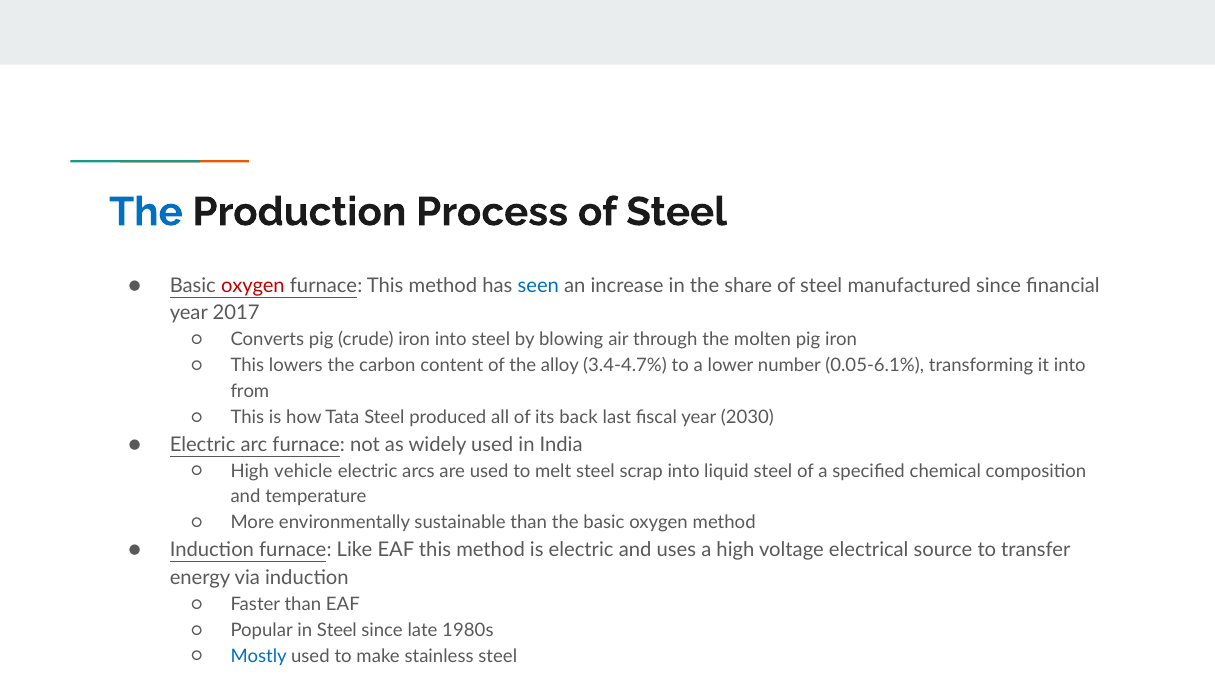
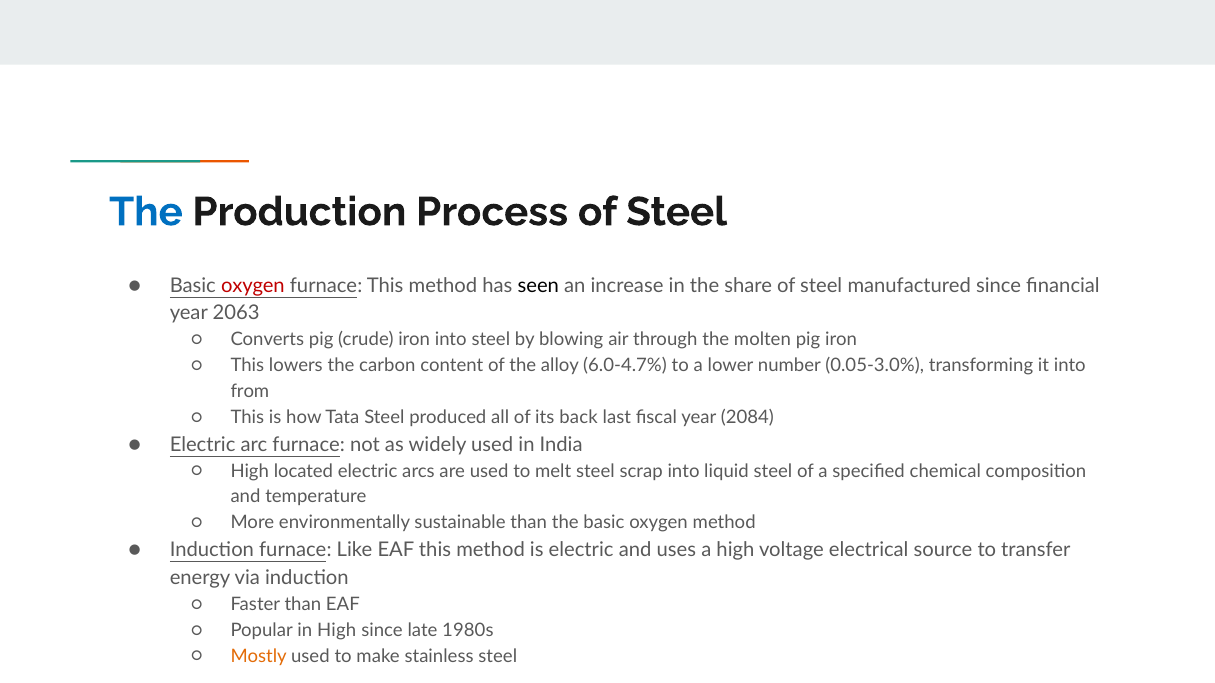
seen colour: blue -> black (538, 286)
2017: 2017 -> 2063 (236, 314)
3.4-4.7%: 3.4-4.7% -> 6.0-4.7% (625, 366)
0.05-6.1%: 0.05-6.1% -> 0.05-3.0% (875, 366)
2030: 2030 -> 2084 (747, 418)
vehicle: vehicle -> located (303, 471)
in Steel: Steel -> High (337, 631)
Mostly colour: blue -> orange (259, 656)
